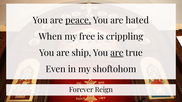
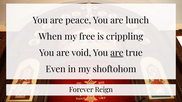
peace underline: present -> none (78, 20)
hated: hated -> lunch (137, 20)
ship: ship -> void (81, 53)
